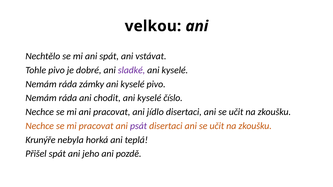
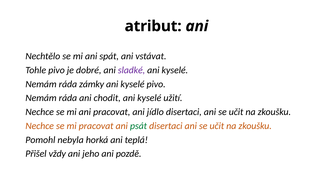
velkou: velkou -> atribut (153, 26)
číslo: číslo -> užití (173, 98)
psát colour: purple -> green (139, 126)
Krunýře: Krunýře -> Pomohl (40, 140)
Přišel spát: spát -> vždy (57, 154)
